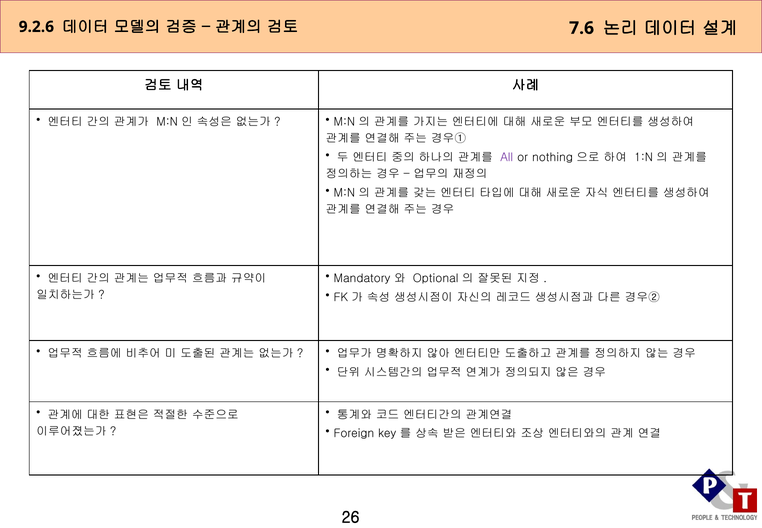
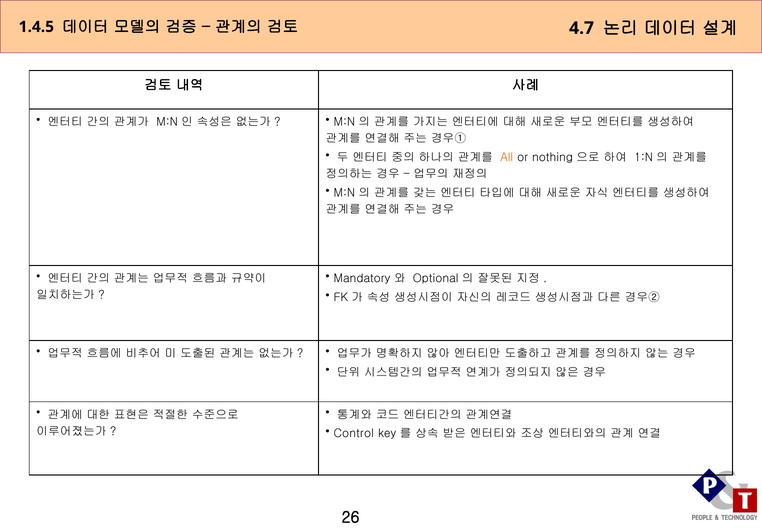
9.2.6: 9.2.6 -> 1.4.5 (36, 27)
7.6: 7.6 -> 4.7 (582, 28)
All colour: purple -> orange (507, 157)
Foreign: Foreign -> Control (354, 433)
